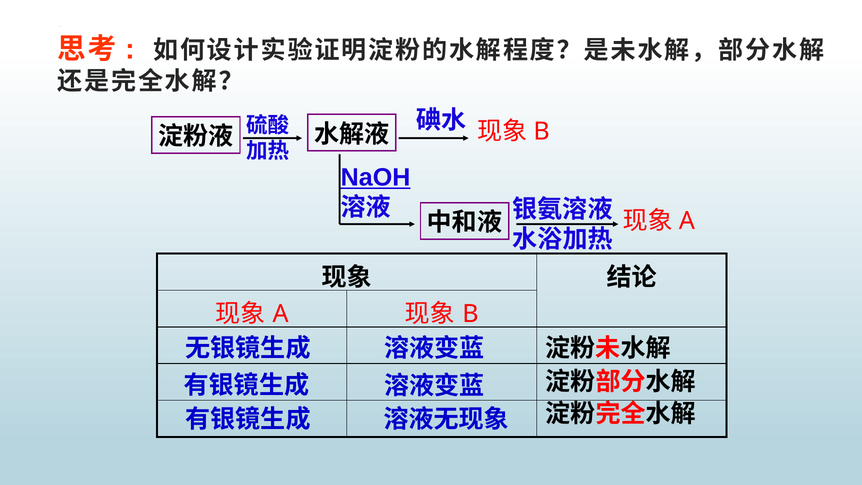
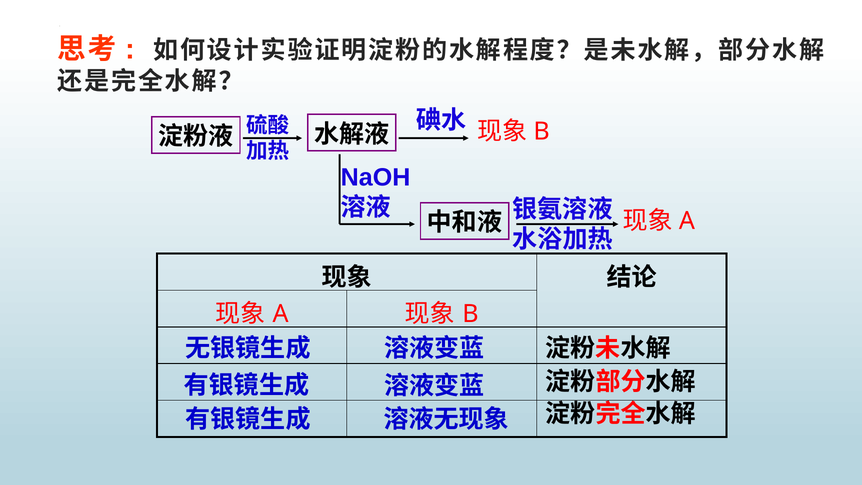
NaOH underline: present -> none (376, 177)
